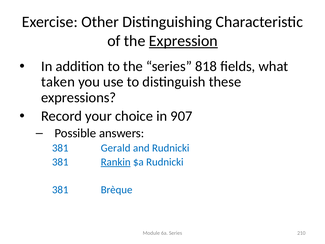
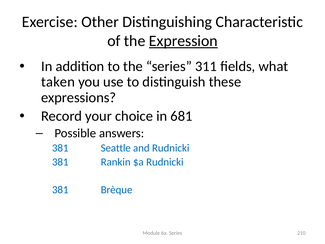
818: 818 -> 311 (206, 66)
907: 907 -> 681 (181, 116)
Gerald: Gerald -> Seattle (116, 148)
Rankin underline: present -> none (116, 162)
